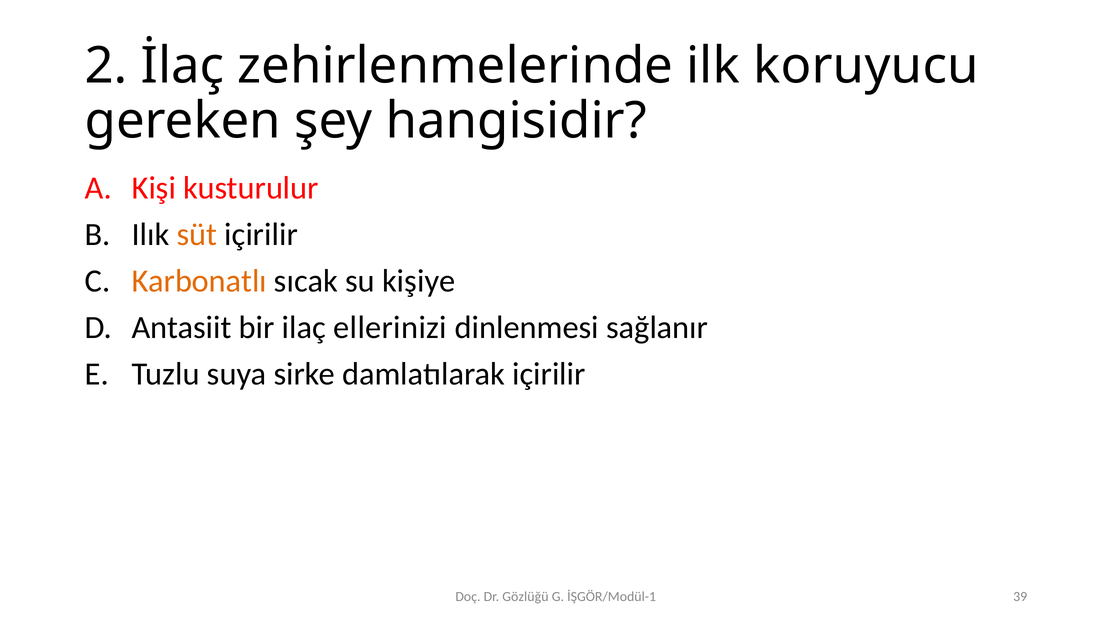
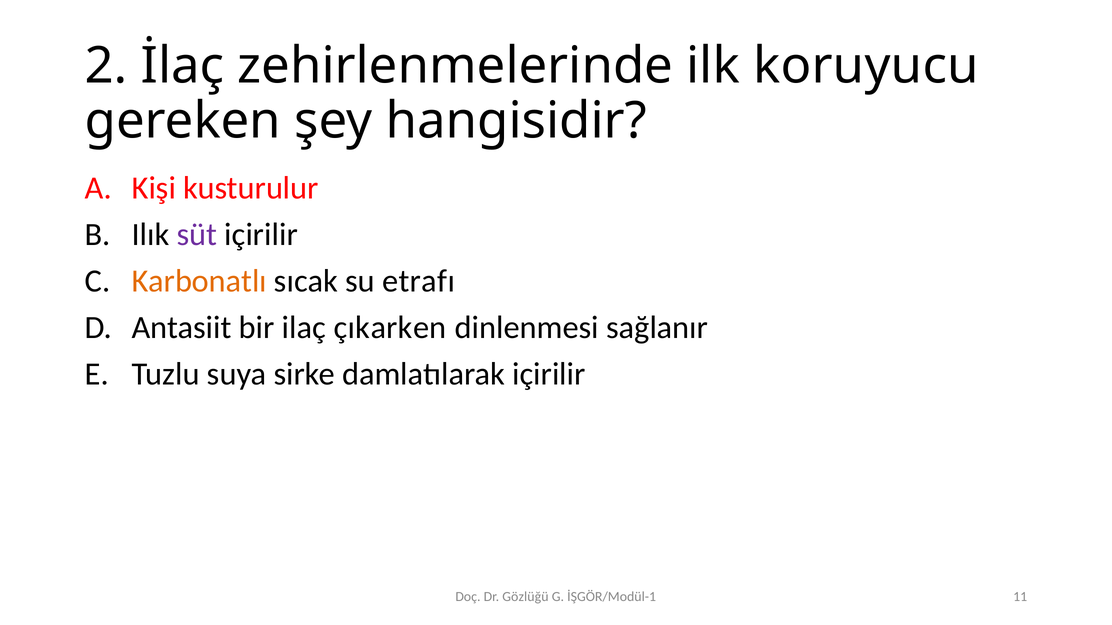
süt colour: orange -> purple (197, 235)
kişiye: kişiye -> etrafı (419, 281)
ellerinizi: ellerinizi -> çıkarken (390, 328)
39: 39 -> 11 (1020, 597)
